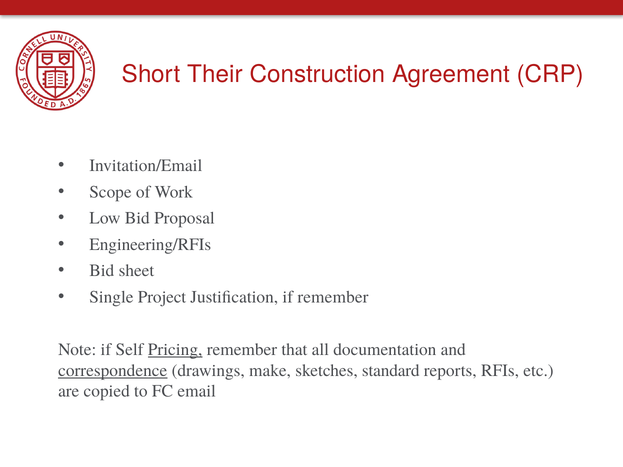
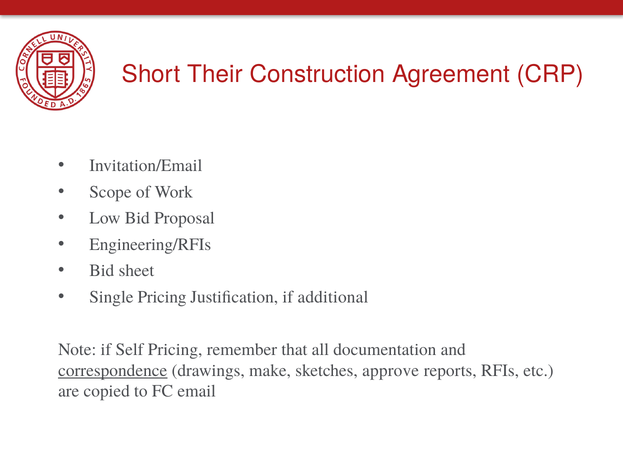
Single Project: Project -> Pricing (162, 297)
if remember: remember -> additional (333, 297)
Pricing underline: present -> none (175, 350)
standard: standard -> approve (391, 371)
